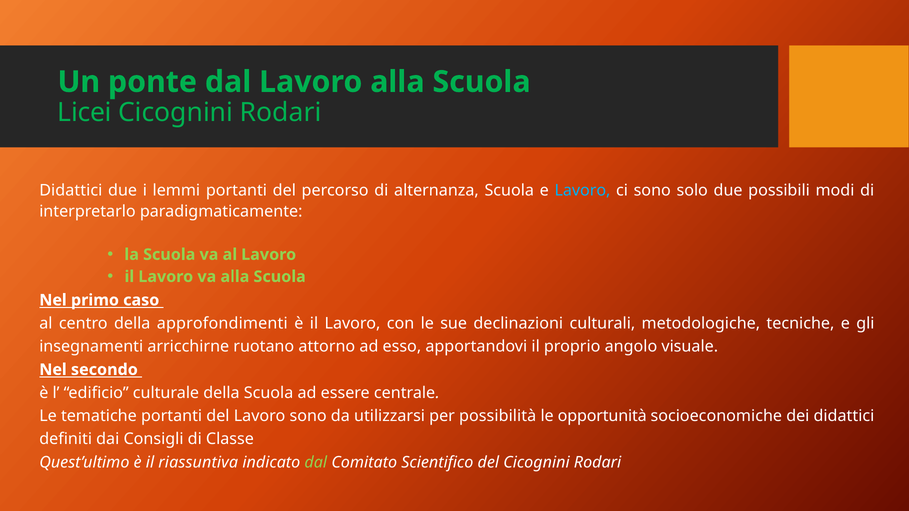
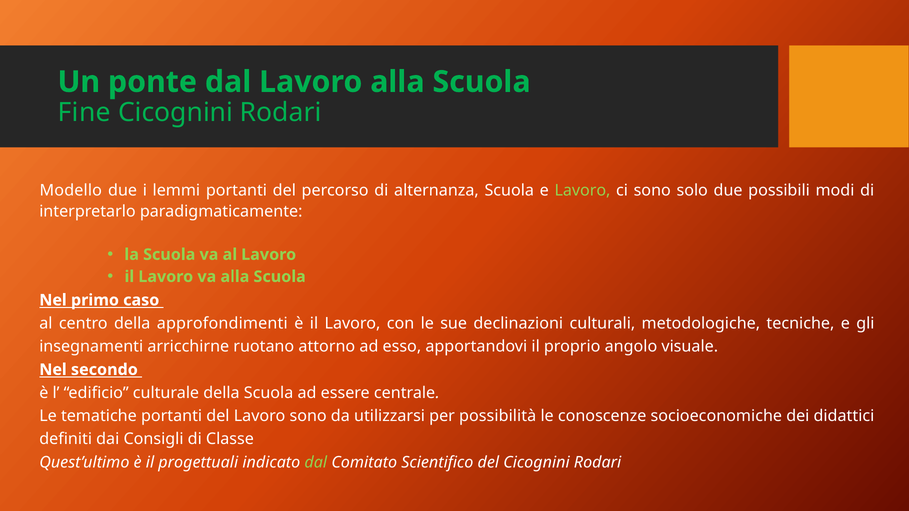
Licei: Licei -> Fine (84, 113)
Didattici: Didattici -> Modello (71, 190)
Lavoro colour: light blue -> light green (582, 190)
opportunità: opportunità -> conoscenze (602, 416)
riassuntiva: riassuntiva -> progettuali (198, 463)
